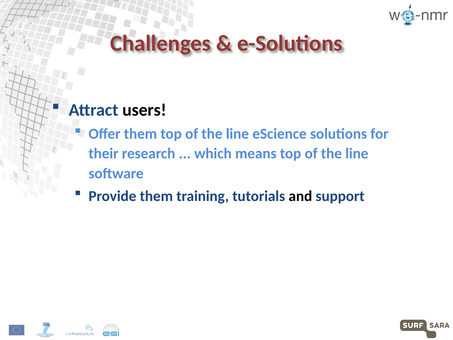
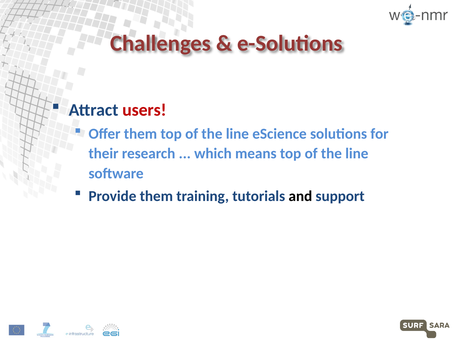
users colour: black -> red (144, 110)
